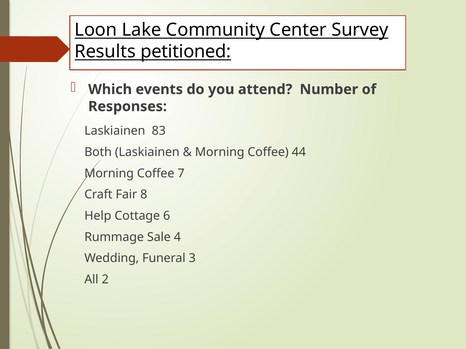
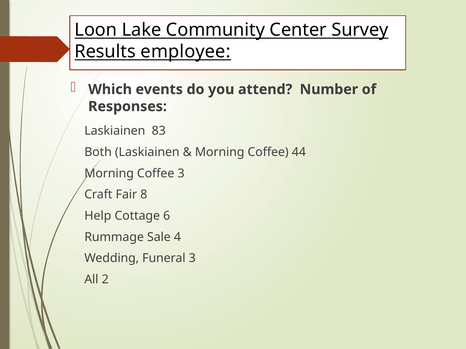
petitioned: petitioned -> employee (186, 52)
Coffee 7: 7 -> 3 (181, 174)
